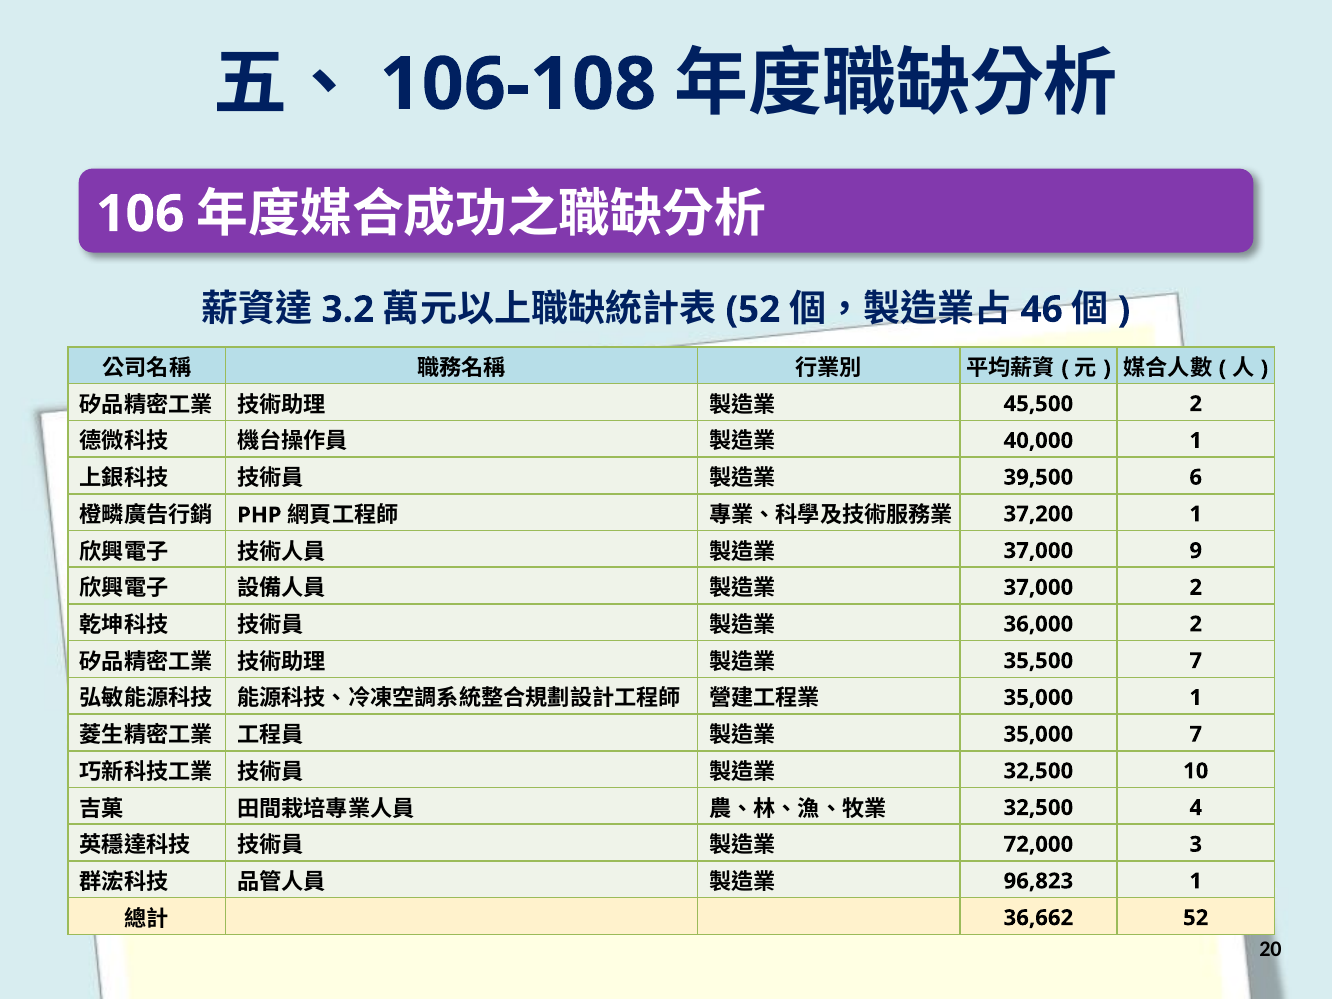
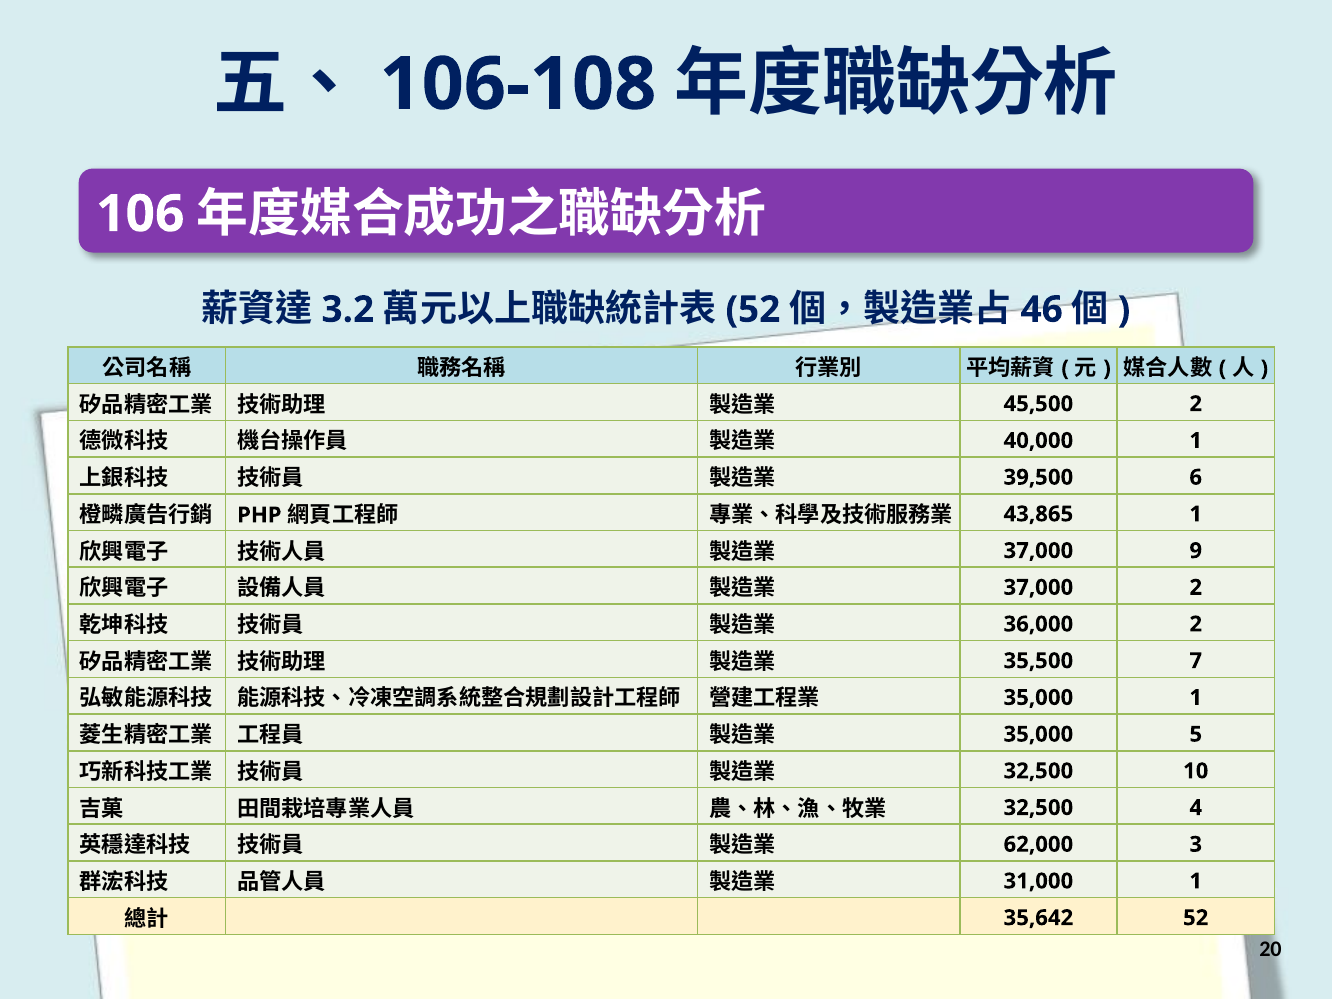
37,200: 37,200 -> 43,865 (1038, 514)
35,000 7: 7 -> 5 (1196, 734)
72,000: 72,000 -> 62,000 (1038, 844)
96,823: 96,823 -> 31,000 (1038, 881)
36,662: 36,662 -> 35,642 (1038, 918)
